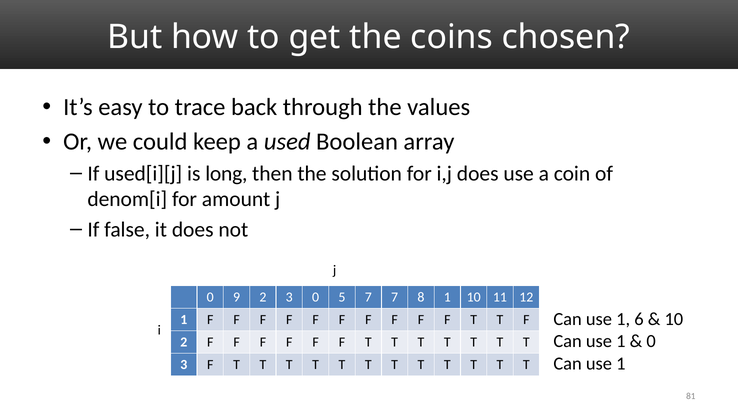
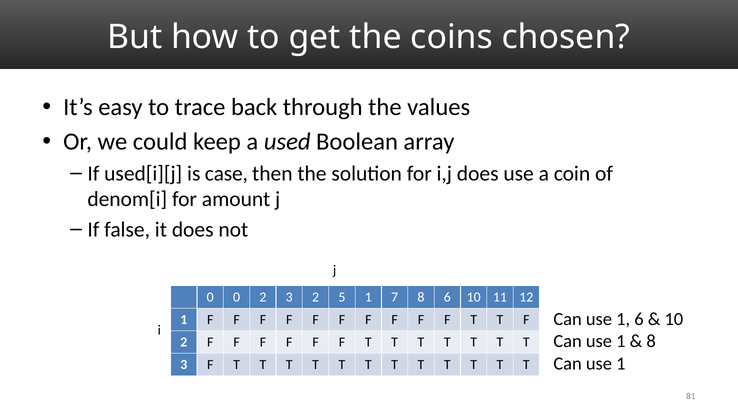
long: long -> case (226, 174)
0 9: 9 -> 0 (237, 297)
3 0: 0 -> 2 (316, 297)
5 7: 7 -> 1 (368, 297)
8 1: 1 -> 6 (447, 297)
0: 0 -> 8 (651, 341)
